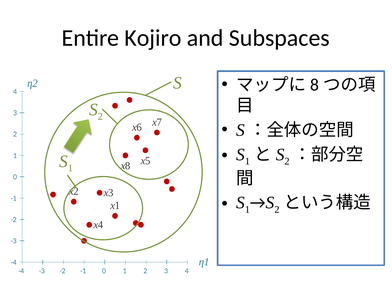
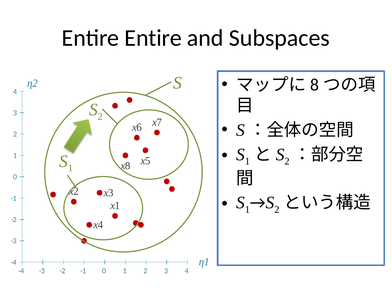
Entire Kojiro: Kojiro -> Entire (153, 38)
